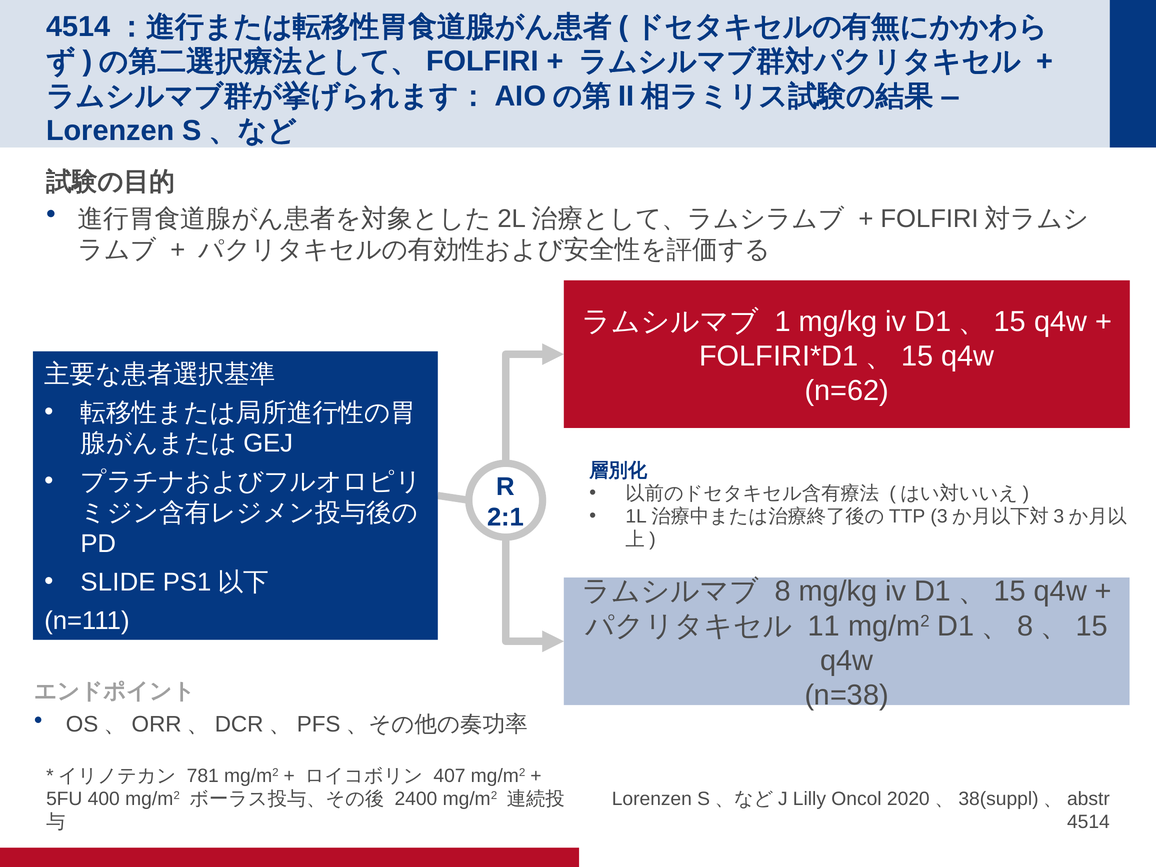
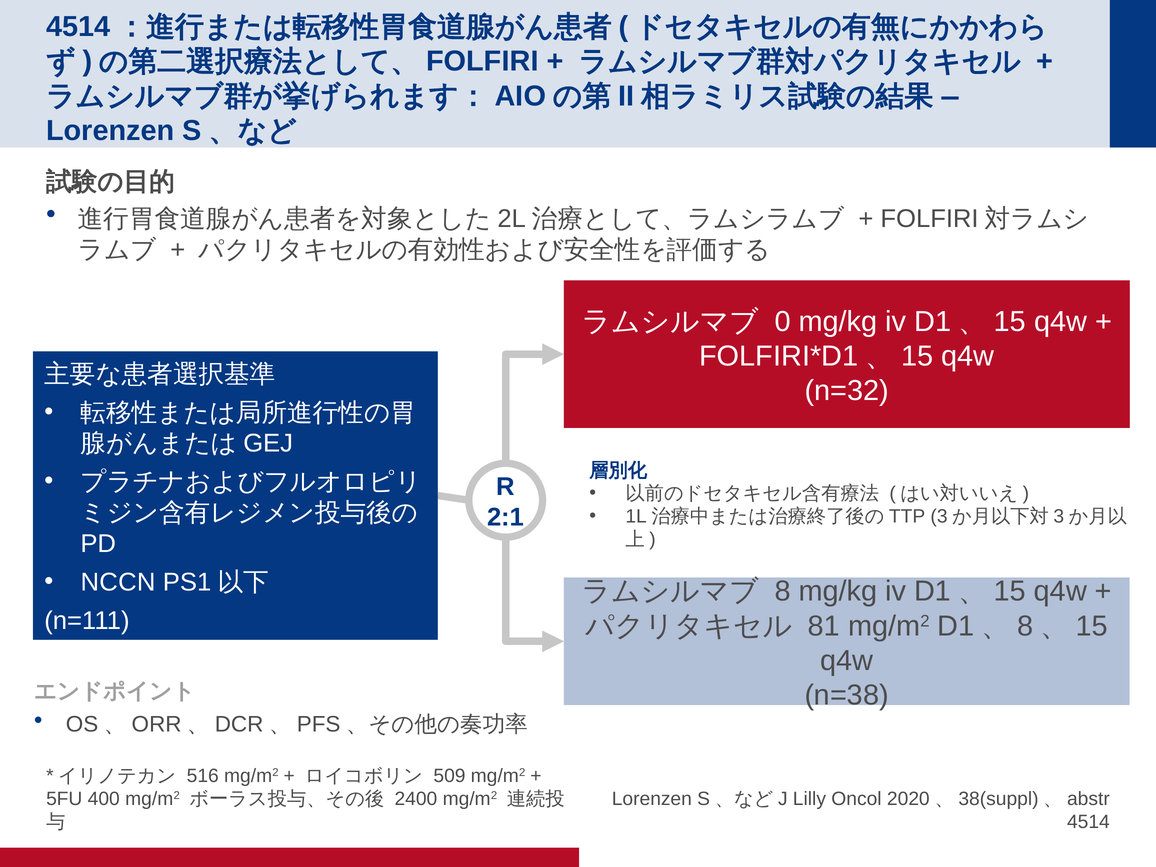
1: 1 -> 0 (783, 322)
n=62: n=62 -> n=32 (847, 391)
SLIDE: SLIDE -> NCCN (118, 582)
11: 11 -> 81 (824, 626)
781: 781 -> 516 (203, 776)
407: 407 -> 509 (449, 776)
